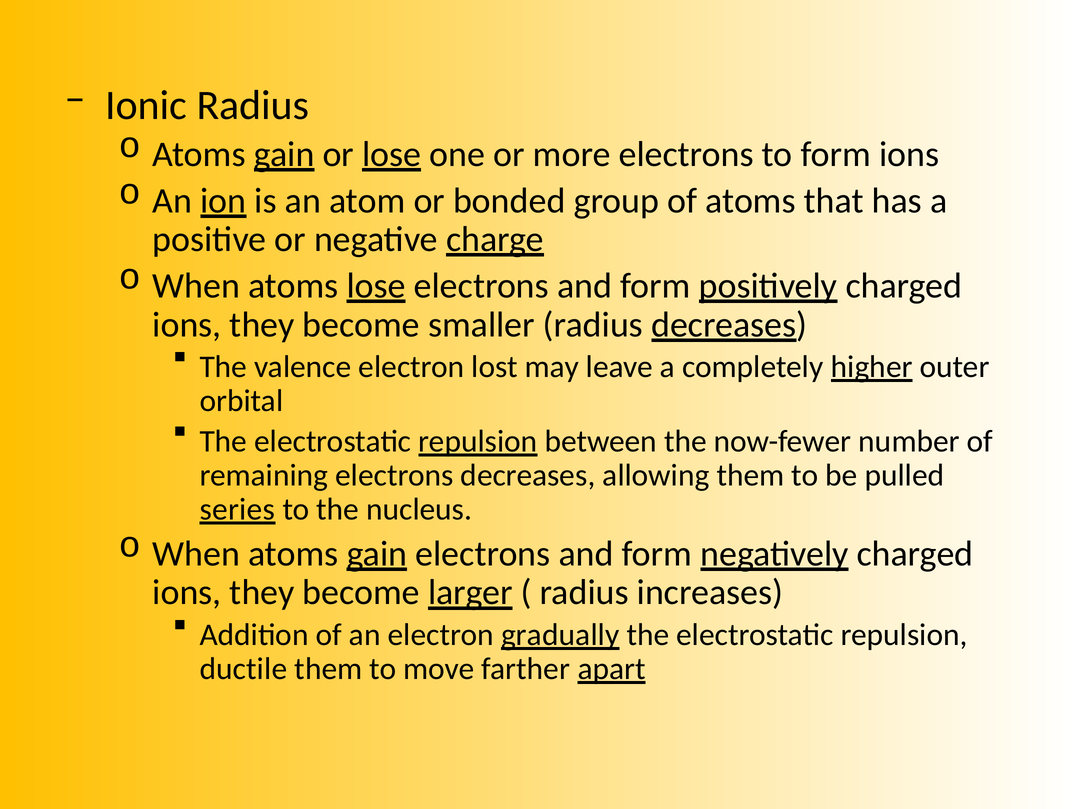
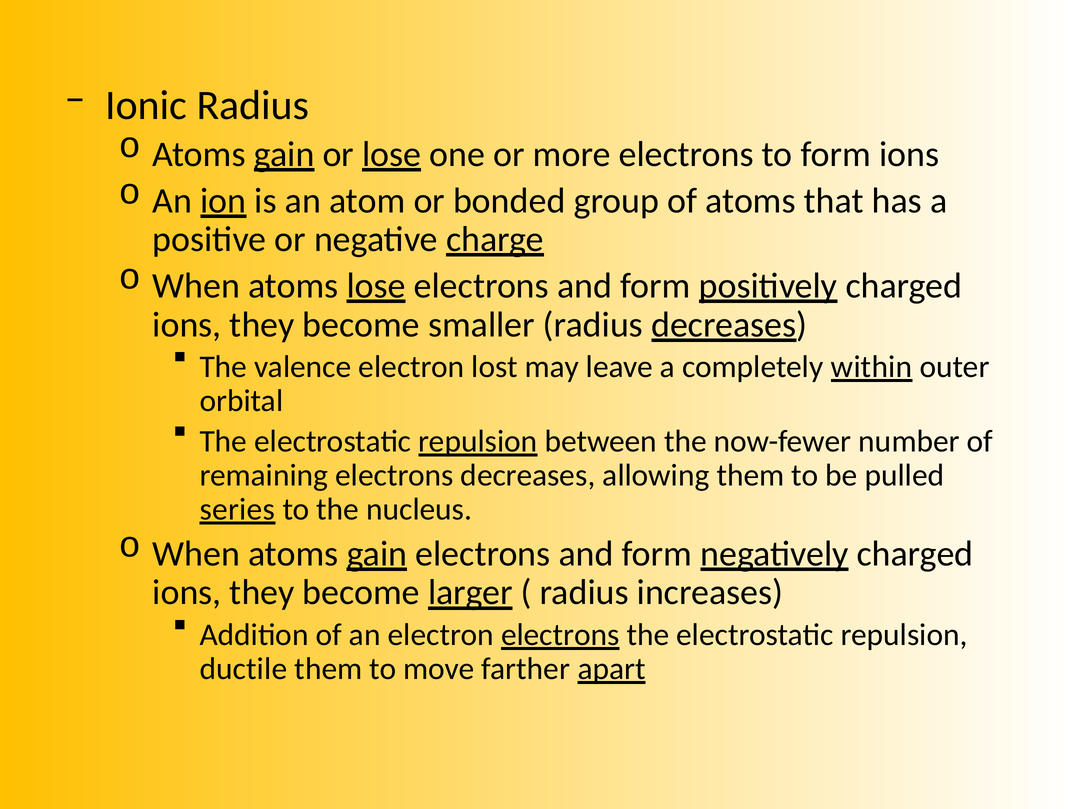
higher: higher -> within (872, 367)
electron gradually: gradually -> electrons (560, 635)
